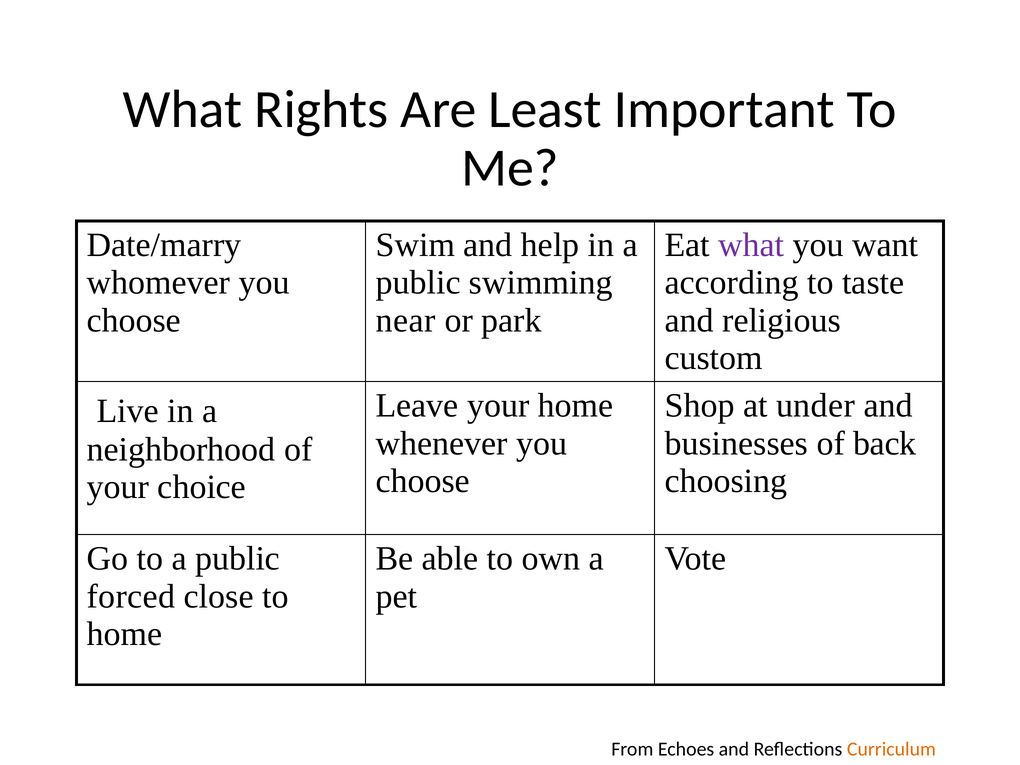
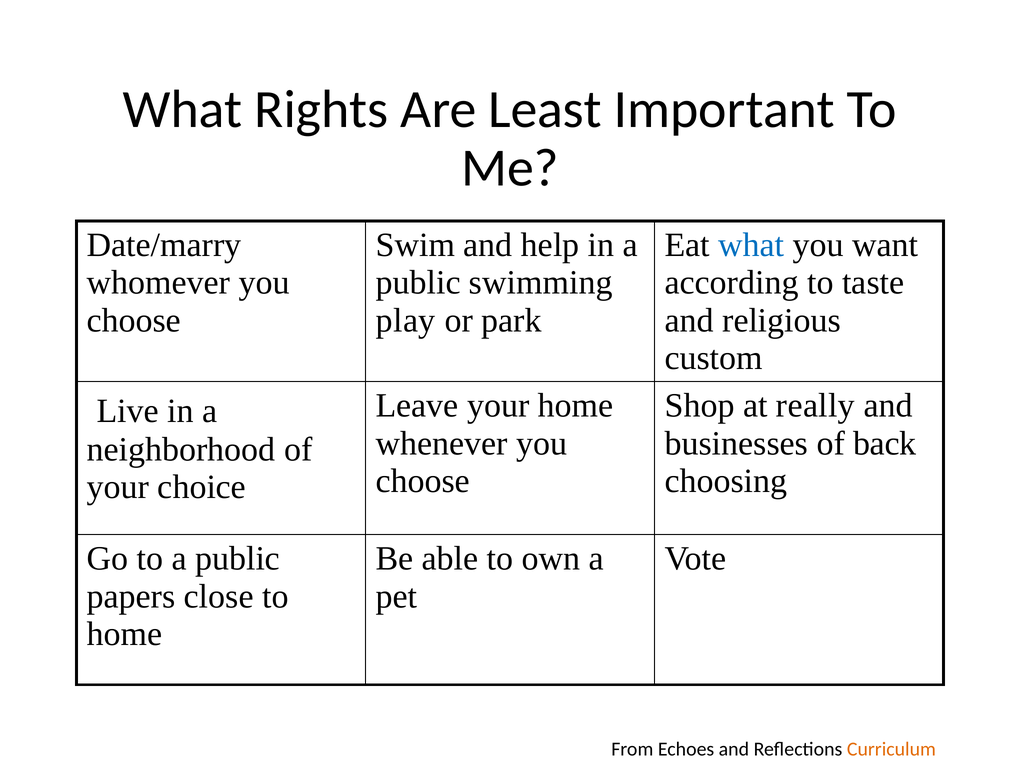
what colour: purple -> blue (751, 245)
near: near -> play (406, 320)
under: under -> really (815, 406)
forced: forced -> papers (131, 596)
